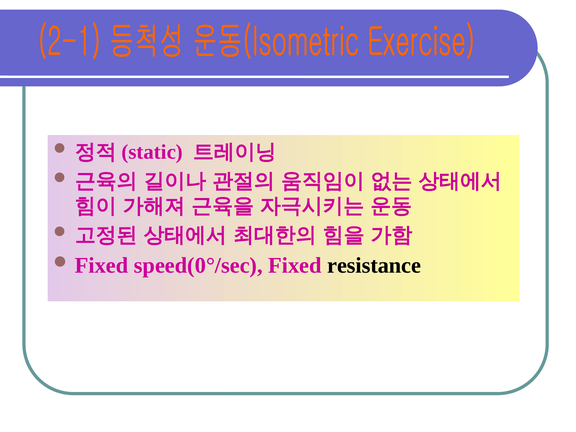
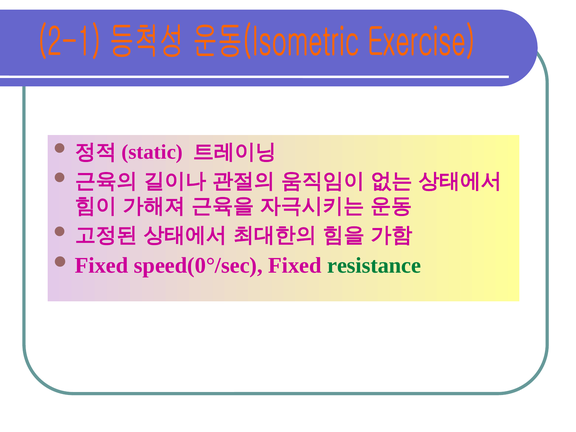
resistance colour: black -> green (374, 265)
